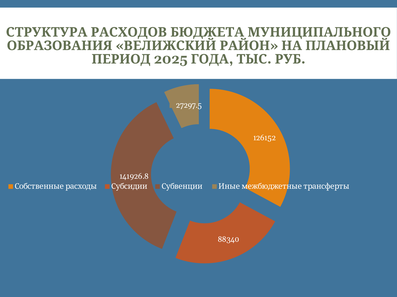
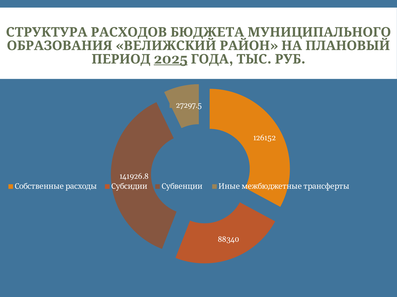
2025 underline: none -> present (171, 59)
